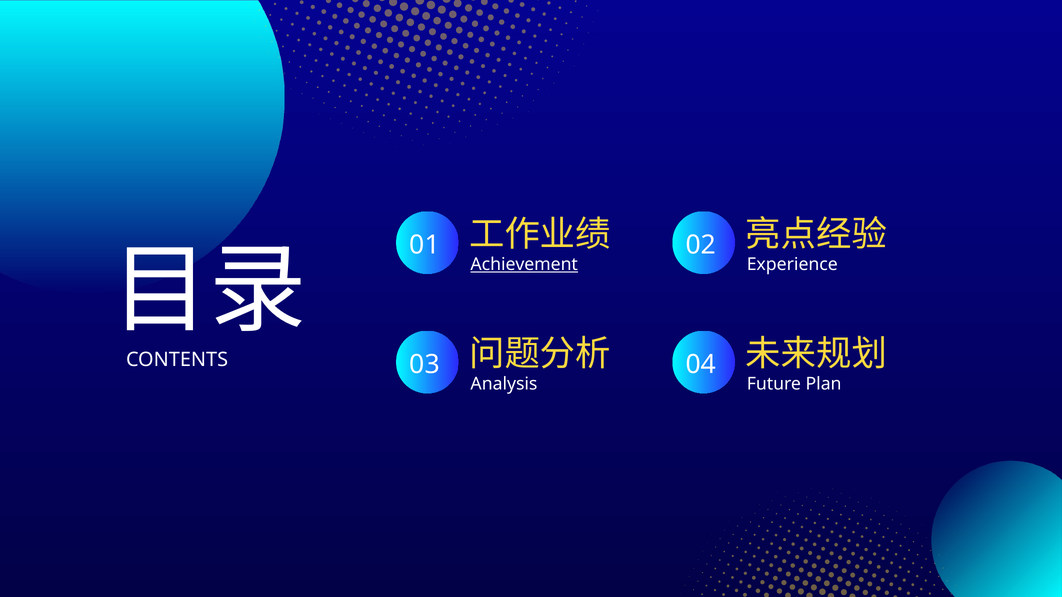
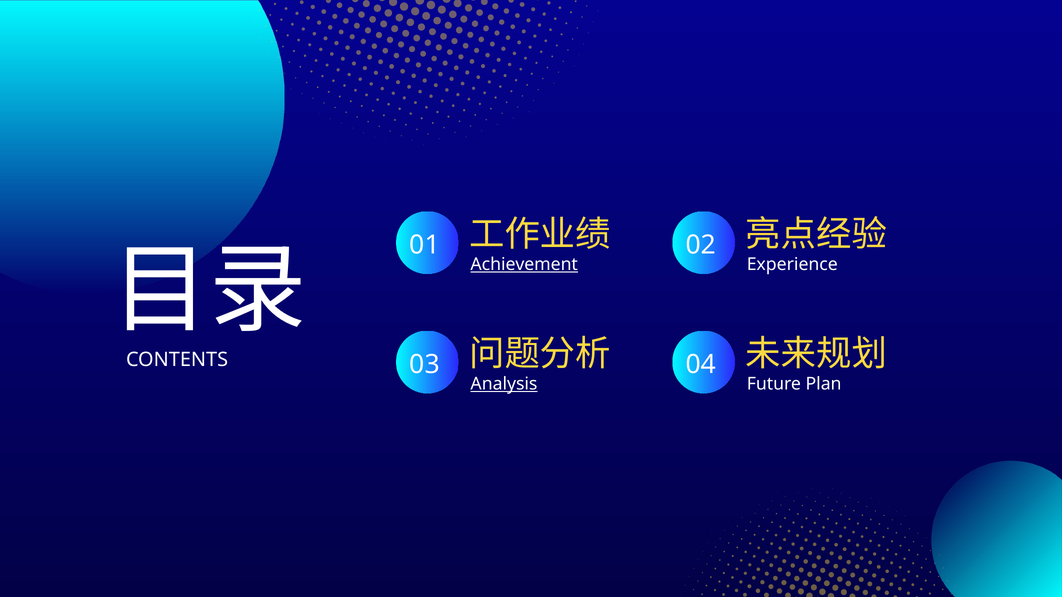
Analysis underline: none -> present (504, 384)
